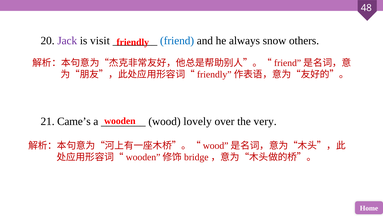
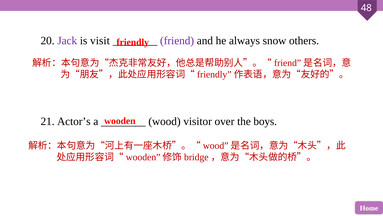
friend colour: blue -> purple (177, 41)
Came’s: Came’s -> Actor’s (74, 121)
lovely: lovely -> visitor (198, 121)
very: very -> boys (265, 121)
